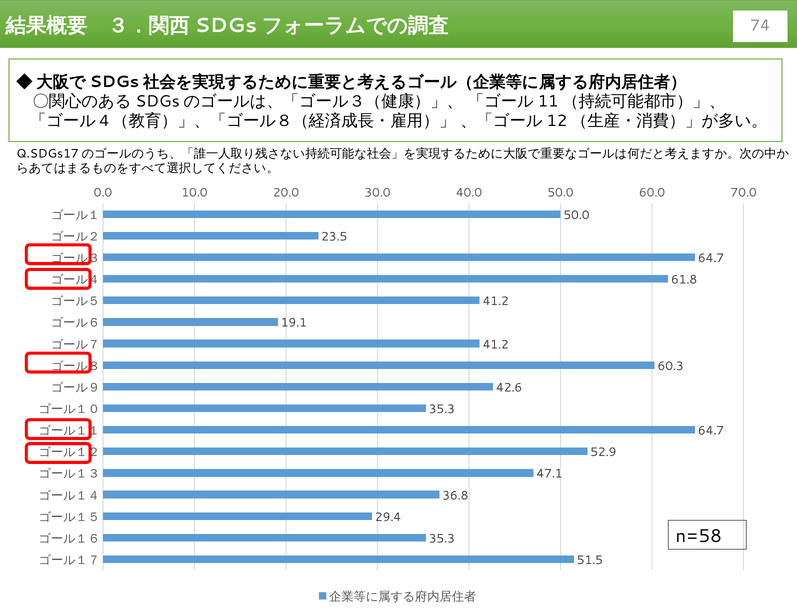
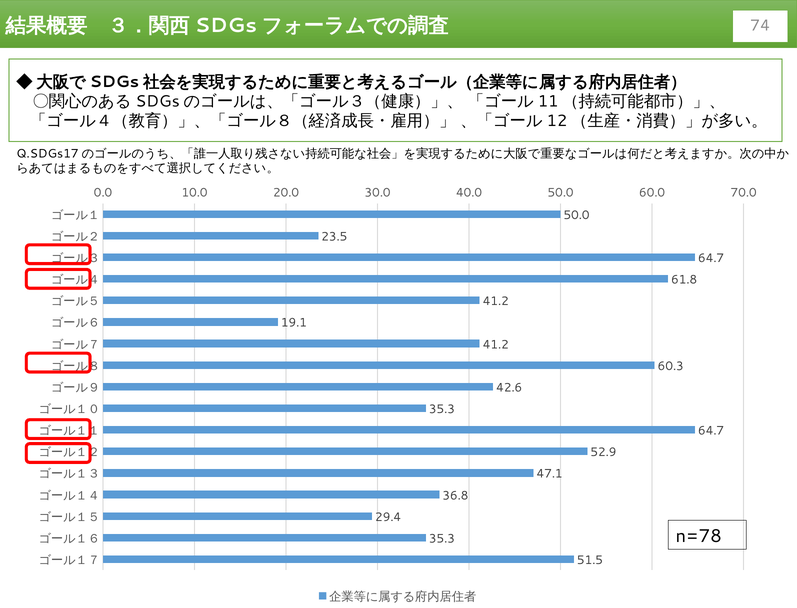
n=58: n=58 -> n=78 (699, 536)
